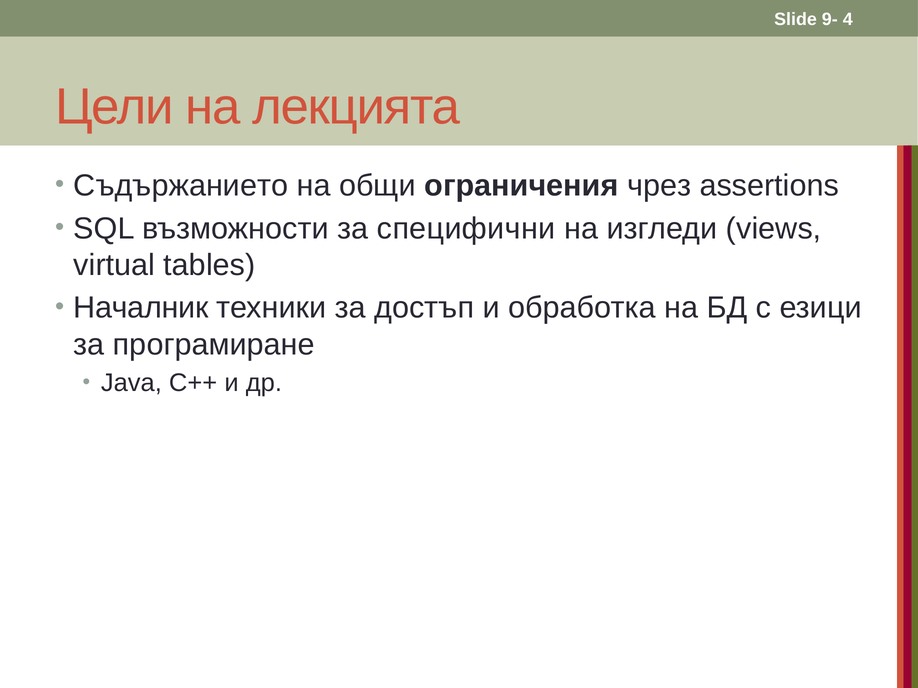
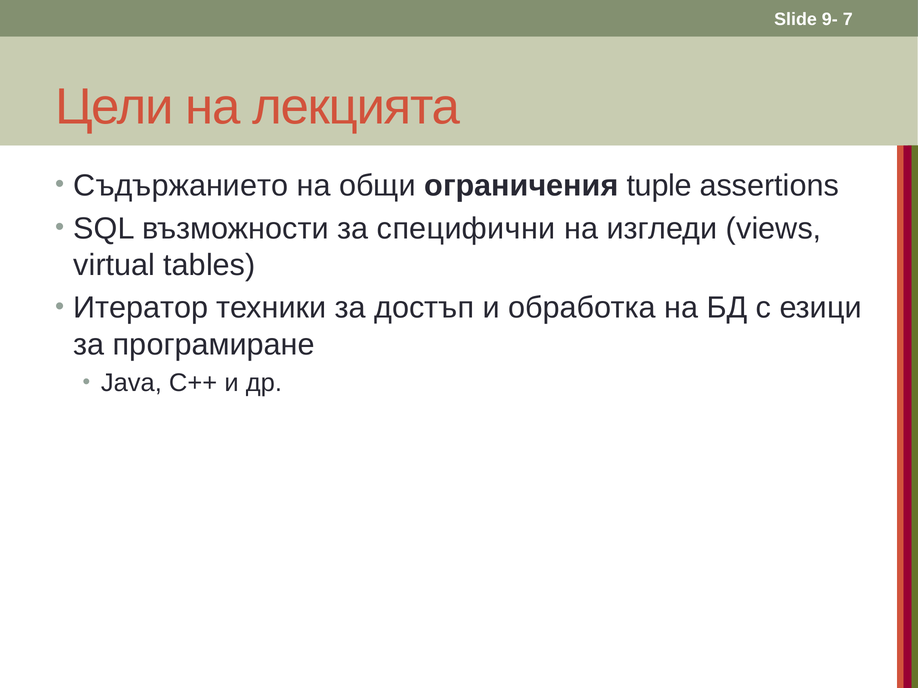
4: 4 -> 7 (848, 20)
чрез: чрез -> tuple (659, 186)
Началник: Началник -> Итератор (141, 308)
